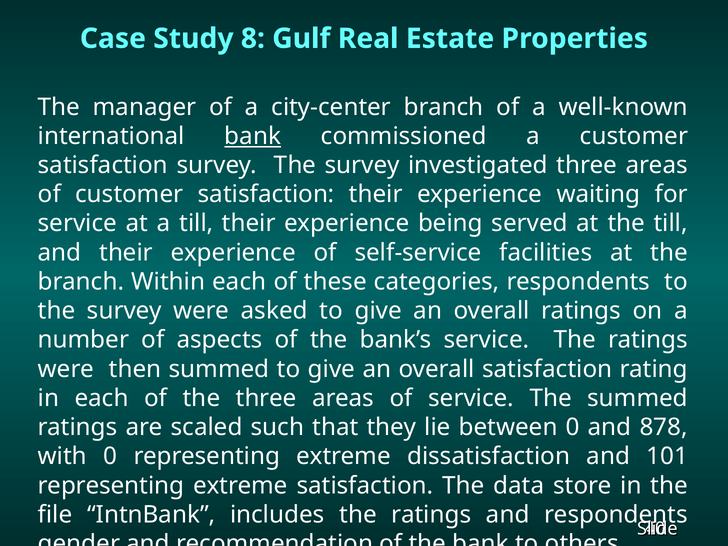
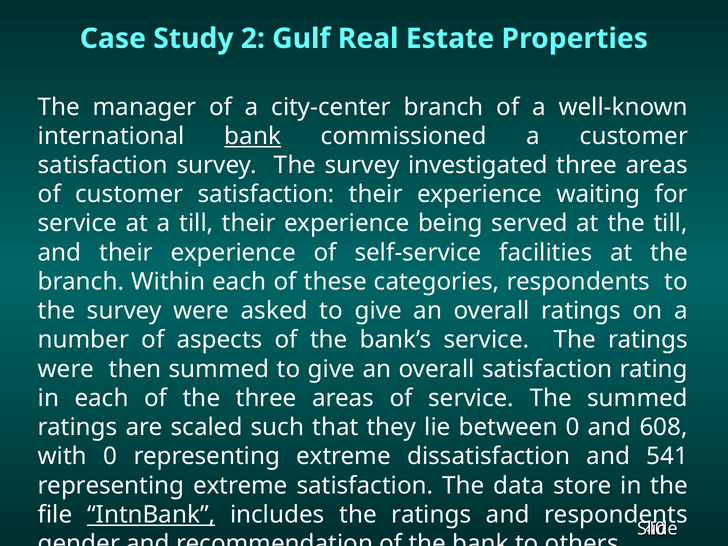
8: 8 -> 2 (253, 39)
878: 878 -> 608 (664, 427)
101: 101 -> 541 (667, 456)
IntnBank underline: none -> present (151, 515)
